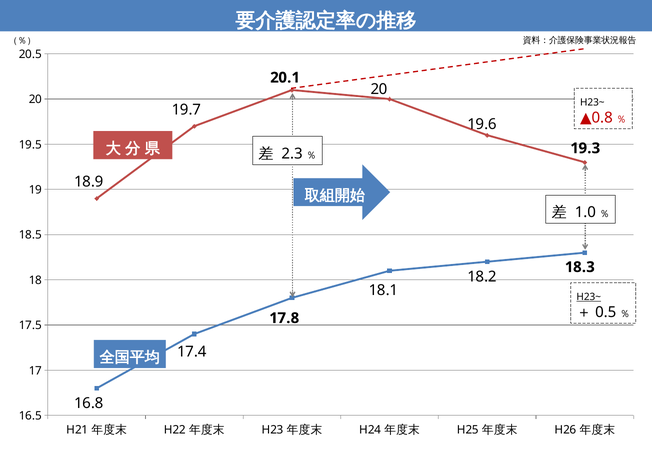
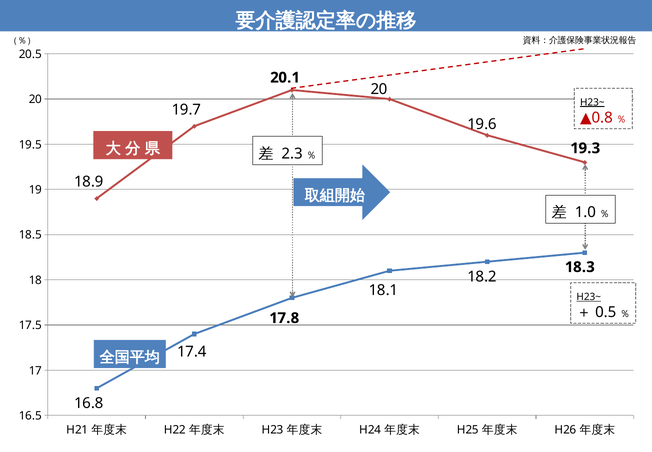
H23~ underline: none -> present (592, 102)
